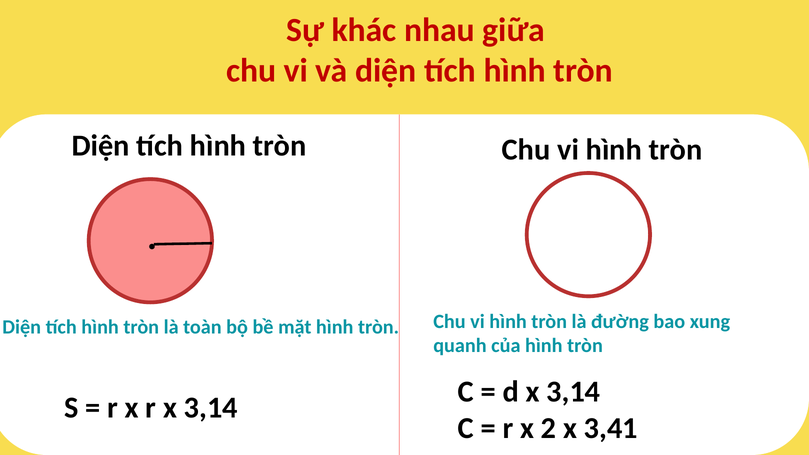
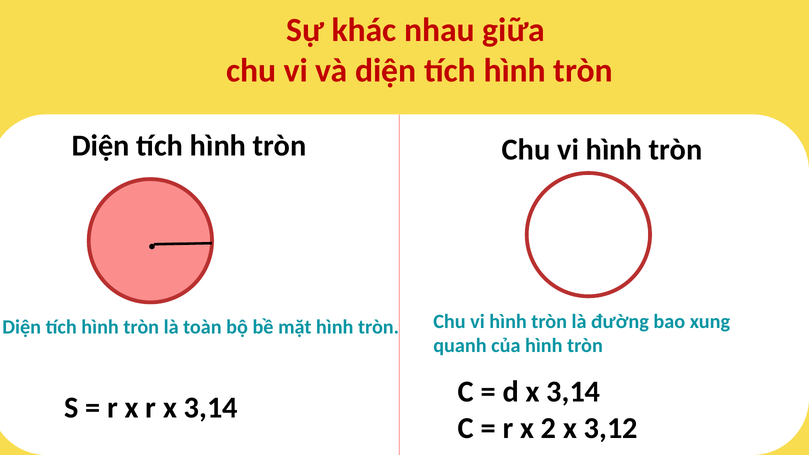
3,41: 3,41 -> 3,12 (611, 428)
